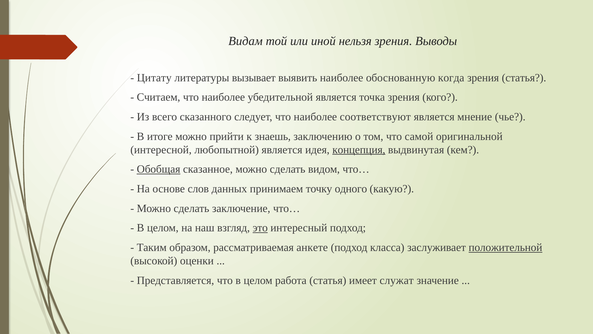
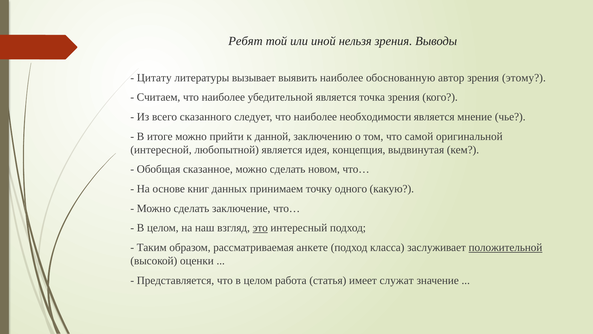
Видам: Видам -> Ребят (245, 41)
когда: когда -> автор (451, 78)
зрения статья: статья -> этому (524, 78)
соответствуют: соответствуют -> необходимости (375, 117)
знаешь: знаешь -> данной (273, 136)
концепция underline: present -> none (359, 150)
Обобщая underline: present -> none (159, 169)
видом: видом -> новом (324, 169)
слов: слов -> книг (198, 189)
